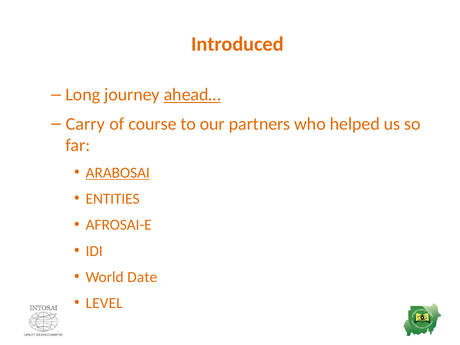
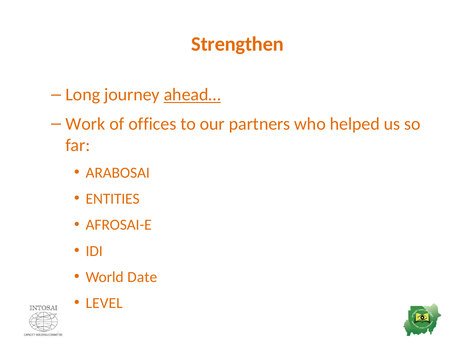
Introduced: Introduced -> Strengthen (238, 44)
Carry: Carry -> Work (85, 124)
course: course -> offices (152, 124)
ARABOSAI underline: present -> none (118, 173)
